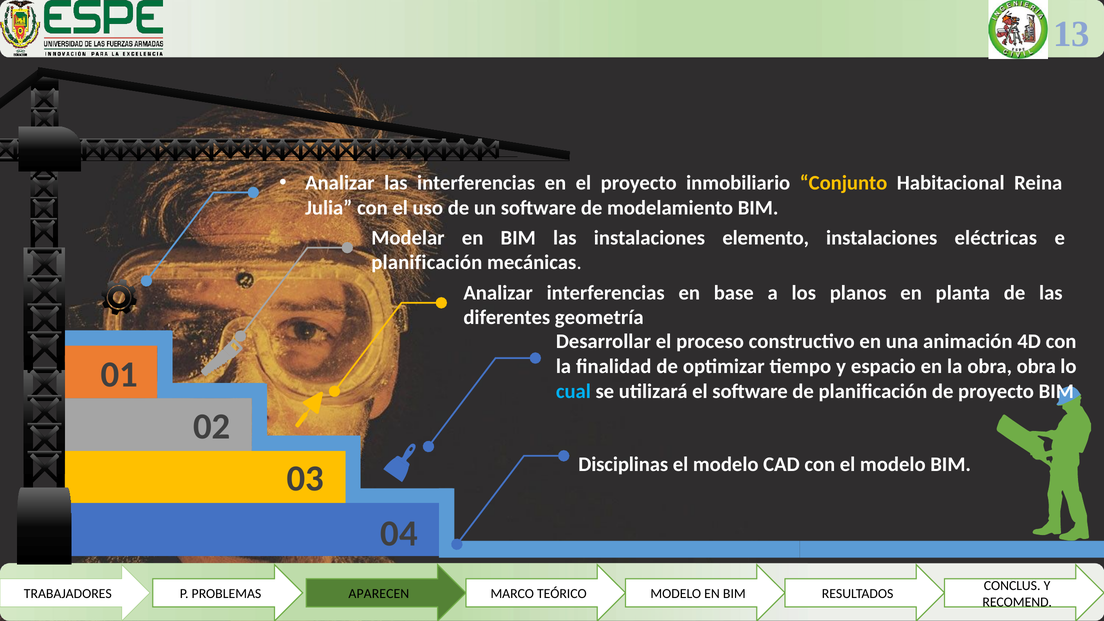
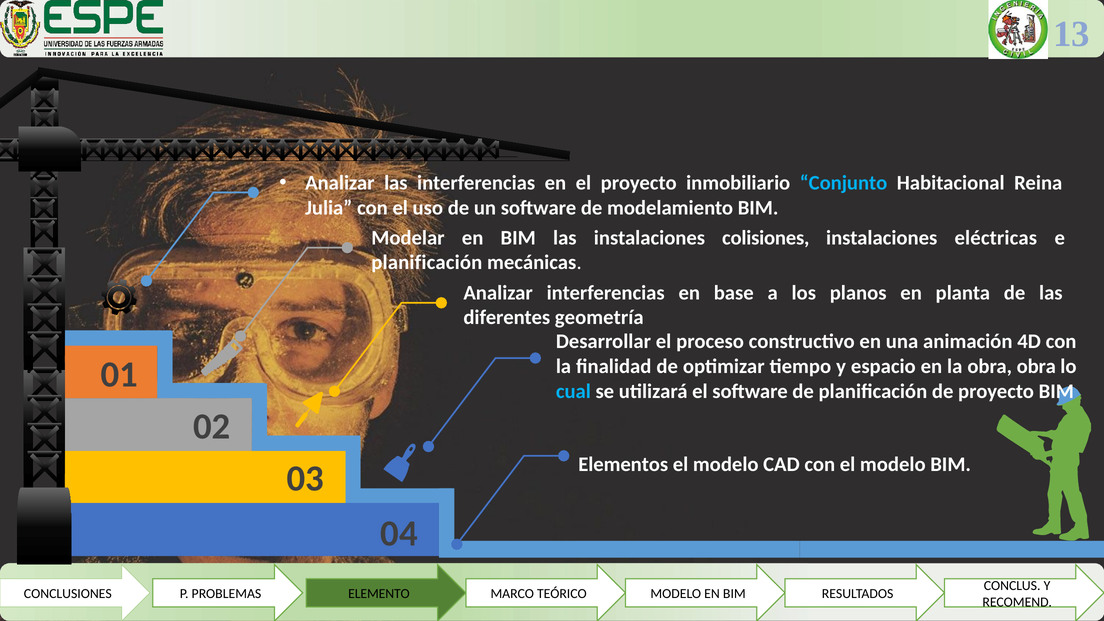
Conjunto colour: yellow -> light blue (844, 183)
elemento: elemento -> colisiones (766, 238)
Disciplinas: Disciplinas -> Elementos (623, 465)
TRABAJADORES: TRABAJADORES -> CONCLUSIONES (68, 594)
APARECEN: APARECEN -> ELEMENTO (379, 594)
